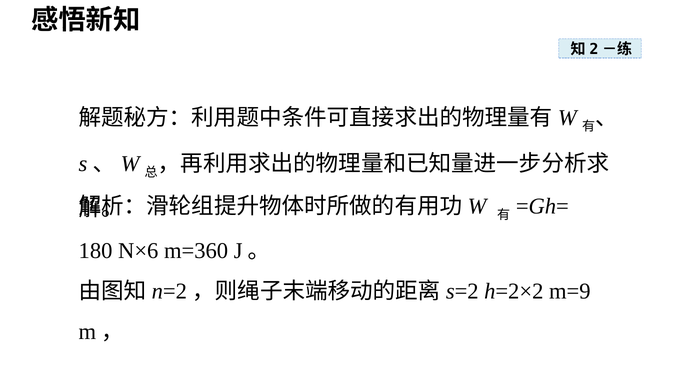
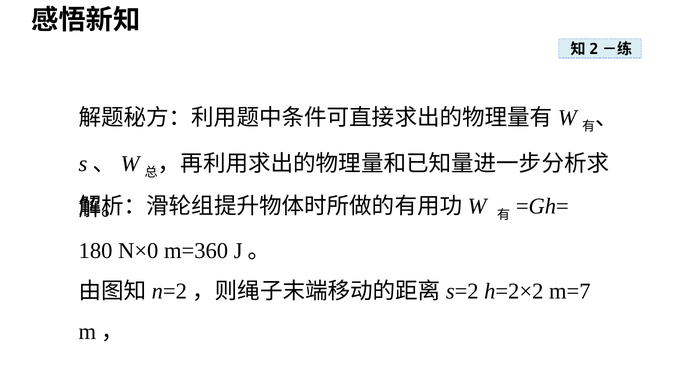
N×6: N×6 -> N×0 (138, 250)
m=9: m=9 -> m=7 (570, 291)
